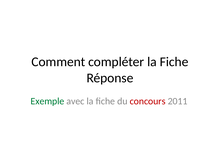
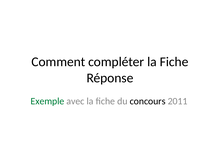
concours colour: red -> black (148, 101)
